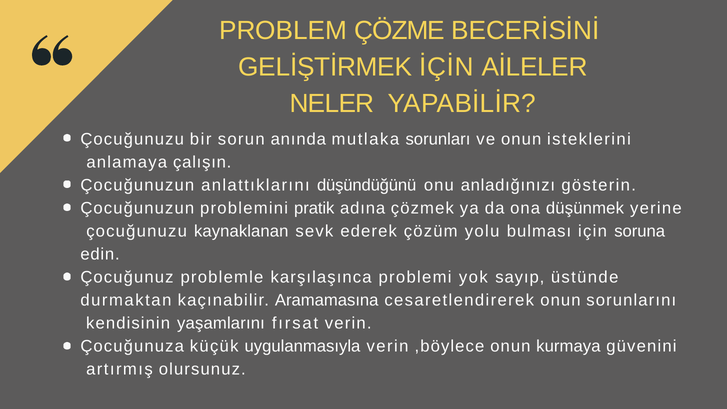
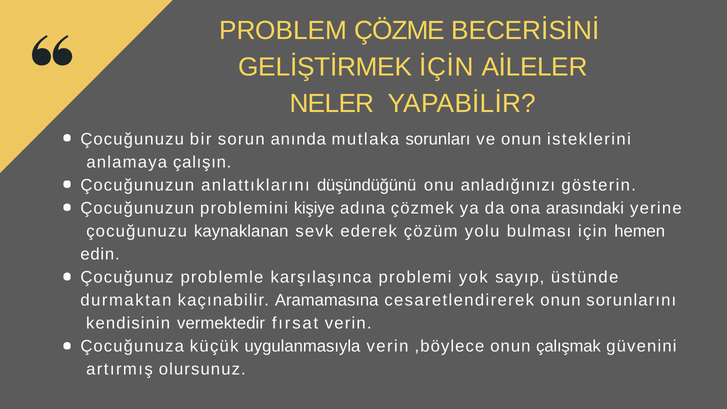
pratik: pratik -> kişiye (314, 208)
düşünmek: düşünmek -> arasındaki (585, 208)
soruna: soruna -> hemen (640, 231)
yaşamlarını: yaşamlarını -> vermektedir (221, 323)
kurmaya: kurmaya -> çalışmak (568, 346)
